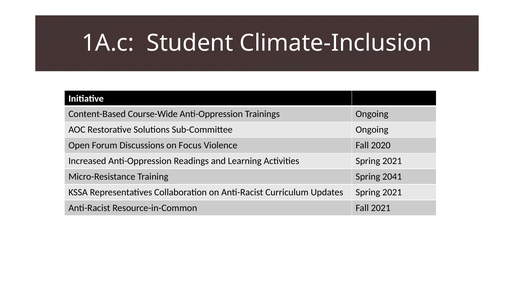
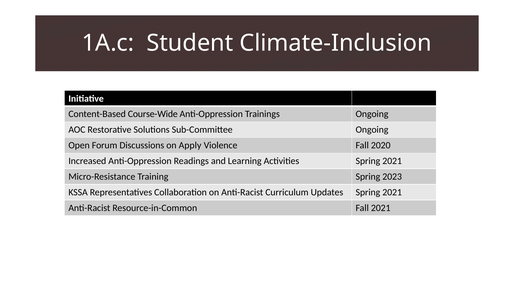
Focus: Focus -> Apply (190, 145)
2041: 2041 -> 2023 (392, 177)
